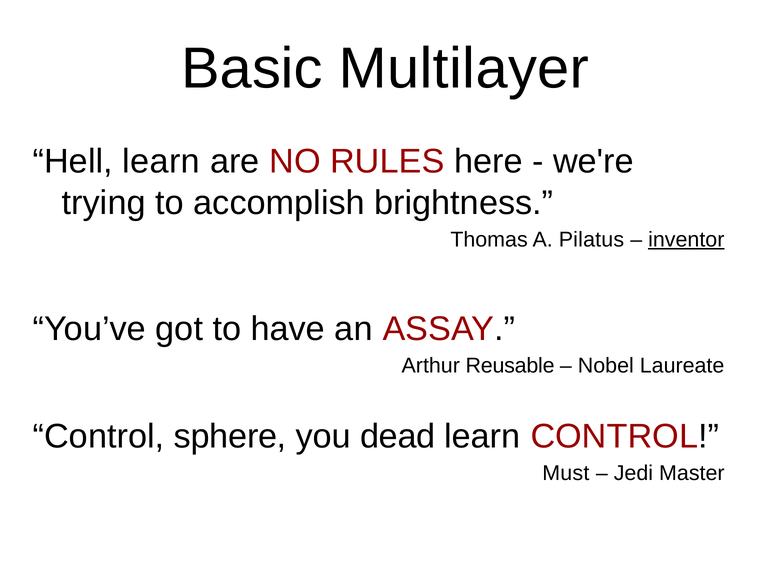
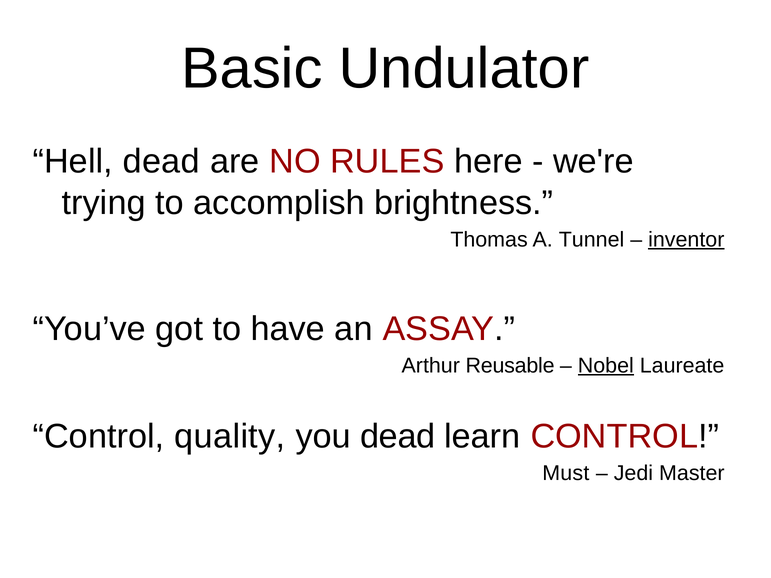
Multilayer: Multilayer -> Undulator (464, 69)
Hell learn: learn -> dead (161, 162)
Pilatus: Pilatus -> Tunnel (592, 240)
Nobel underline: none -> present (606, 366)
sphere: sphere -> quality (230, 437)
